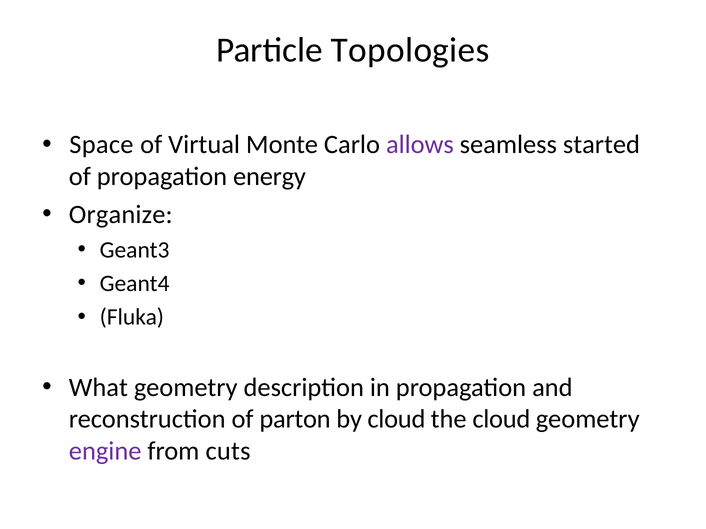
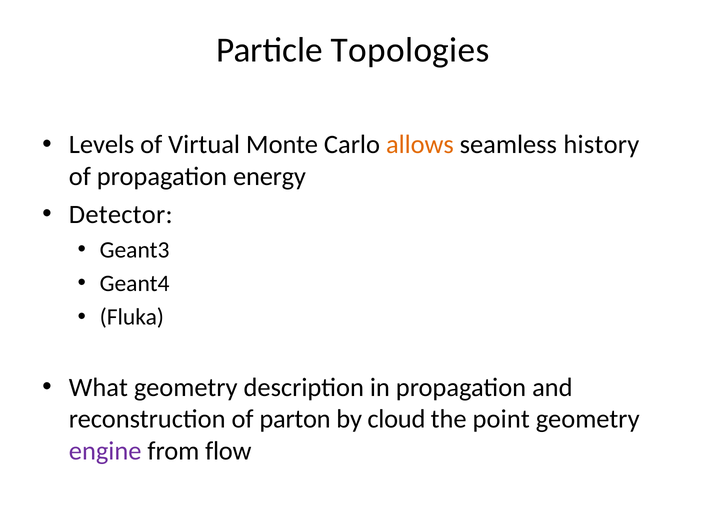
Space: Space -> Levels (102, 145)
allows colour: purple -> orange (420, 145)
started: started -> history (601, 145)
Organize: Organize -> Detector (121, 215)
the cloud: cloud -> point (501, 420)
cuts: cuts -> flow (228, 451)
